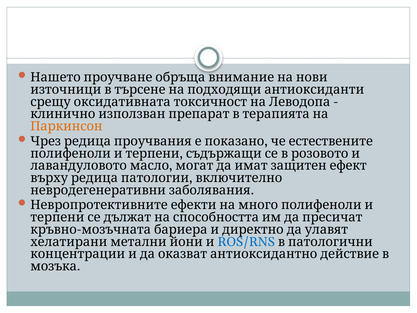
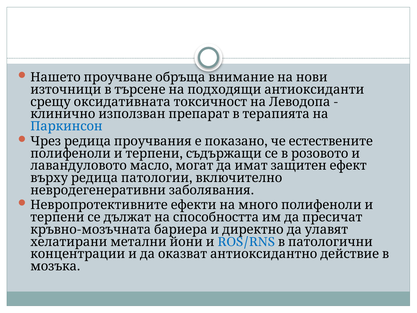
Паркинсон colour: orange -> blue (66, 126)
